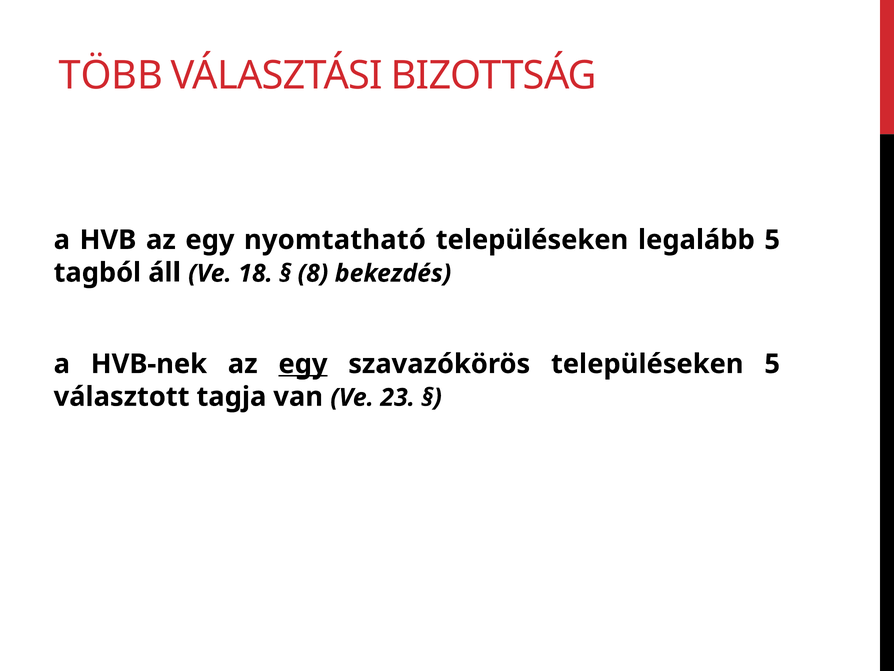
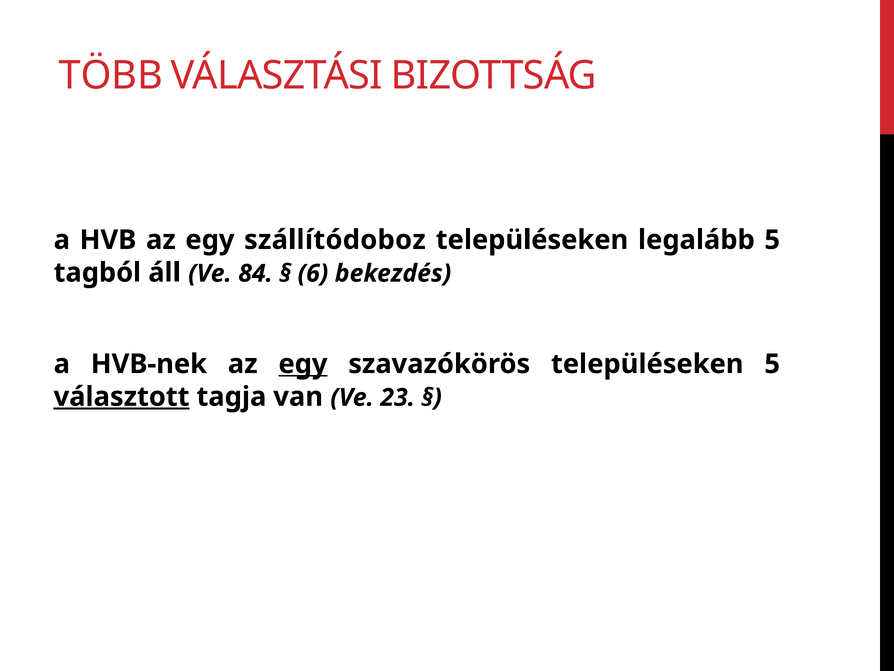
nyomtatható: nyomtatható -> szállítódoboz (335, 240)
18: 18 -> 84 (255, 273)
8: 8 -> 6 (313, 273)
választott underline: none -> present (122, 396)
